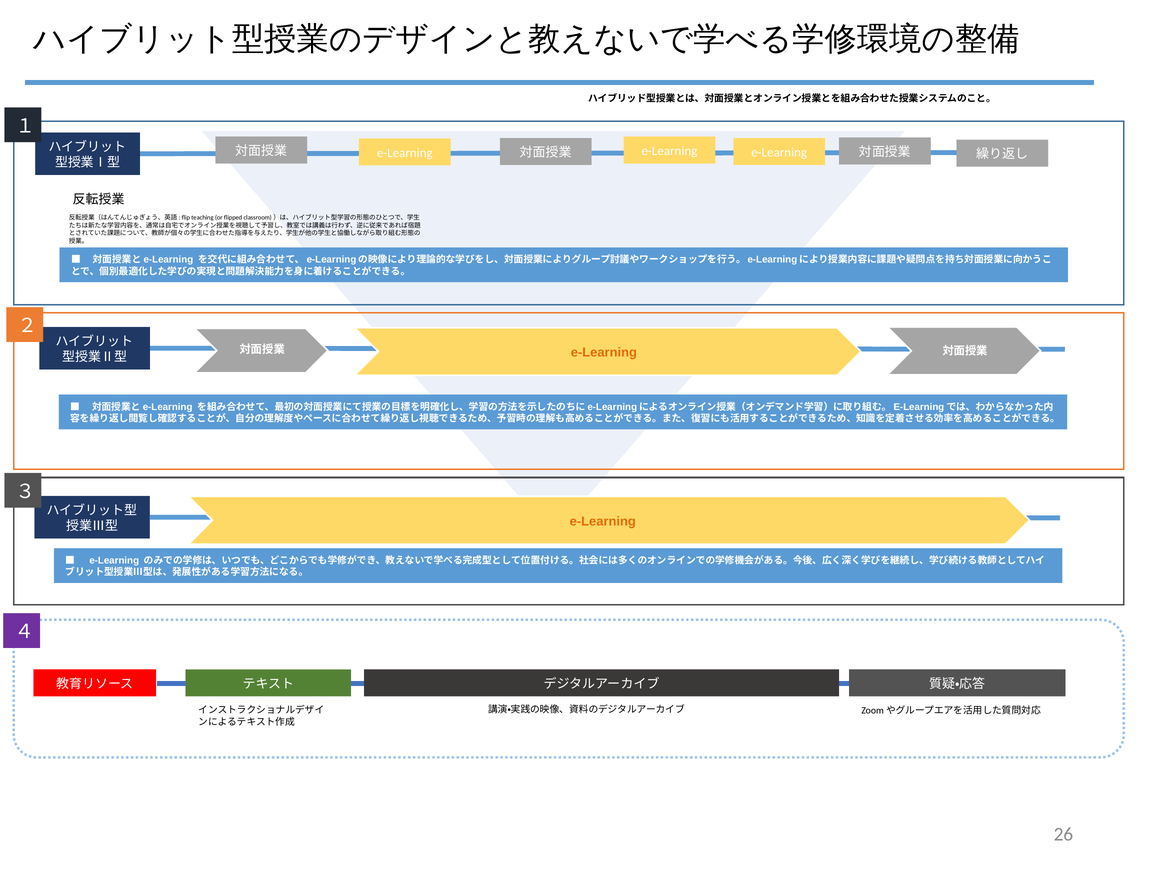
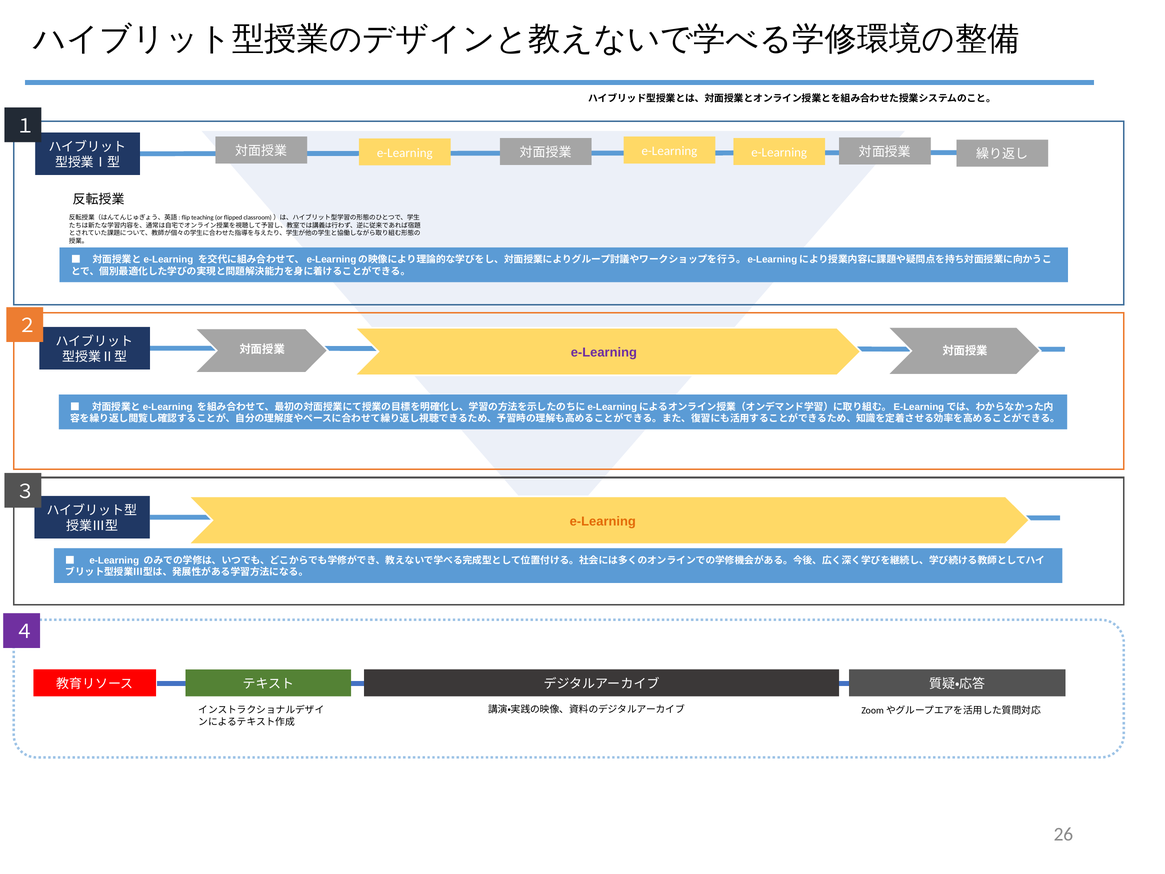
e-Learning colour: orange -> purple (604, 353)
